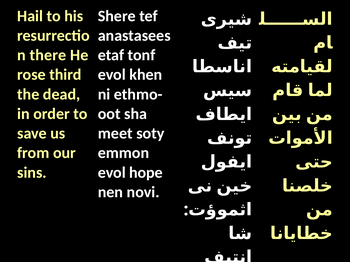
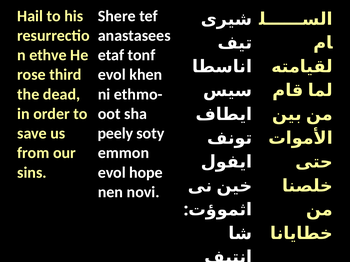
there: there -> ethve (48, 55)
meet: meet -> peely (115, 134)
